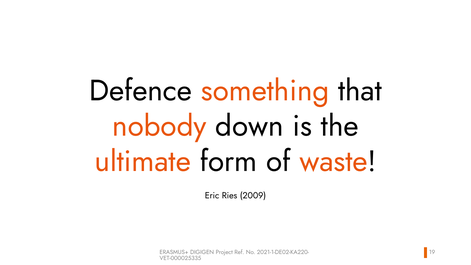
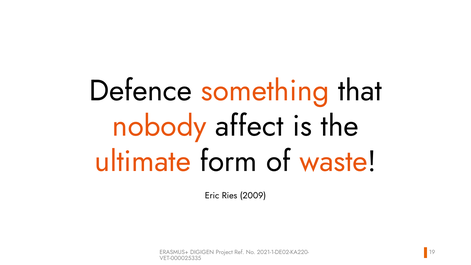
down: down -> affect (249, 126)
